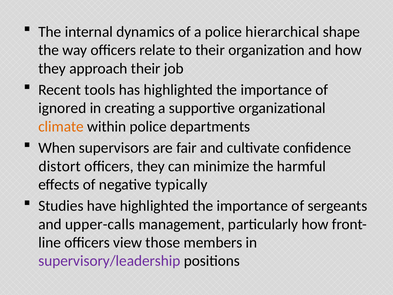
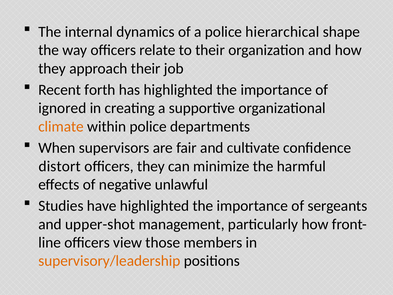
tools: tools -> forth (100, 90)
typically: typically -> unlawful (181, 184)
upper-calls: upper-calls -> upper-shot (100, 224)
supervisory/leadership colour: purple -> orange (109, 261)
